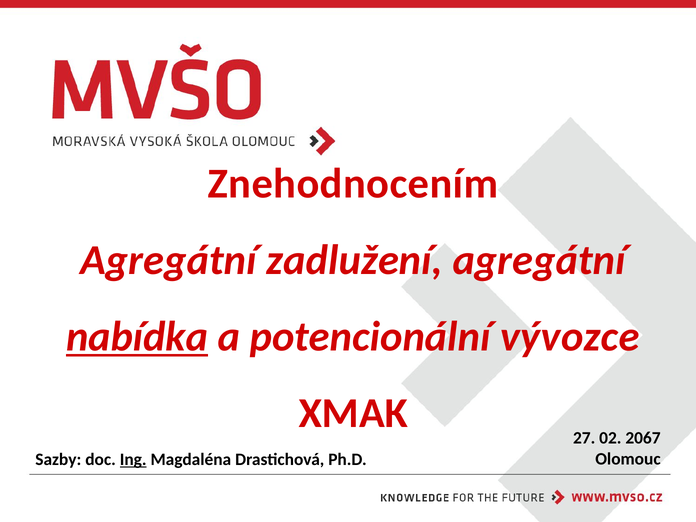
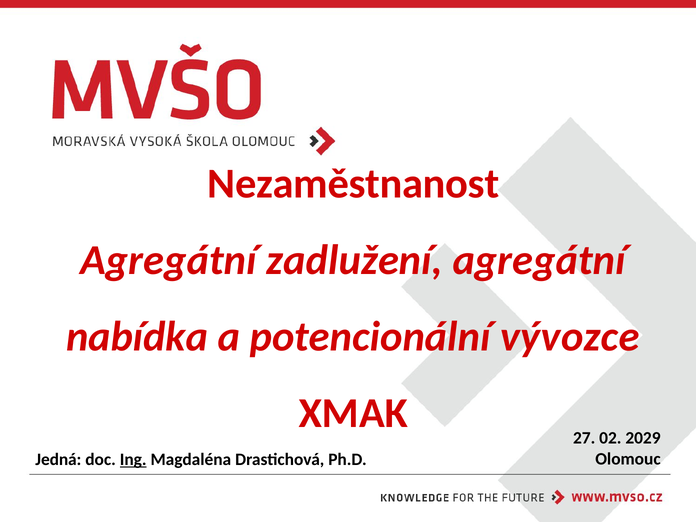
Znehodnocením: Znehodnocením -> Nezaměstnanost (353, 184)
nabídka underline: present -> none (137, 337)
2067: 2067 -> 2029 (643, 438)
Sazby: Sazby -> Jedná (58, 460)
